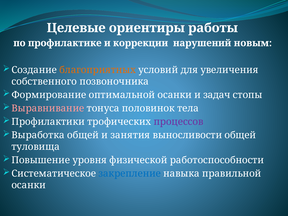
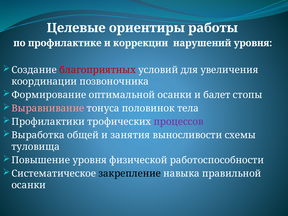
нарушений новым: новым -> уровня (253, 43)
благоприятных colour: orange -> red (98, 70)
собственного: собственного -> координации (44, 81)
задач: задач -> балет (217, 95)
выносливости общей: общей -> схемы (240, 135)
закрепление colour: blue -> black (130, 174)
